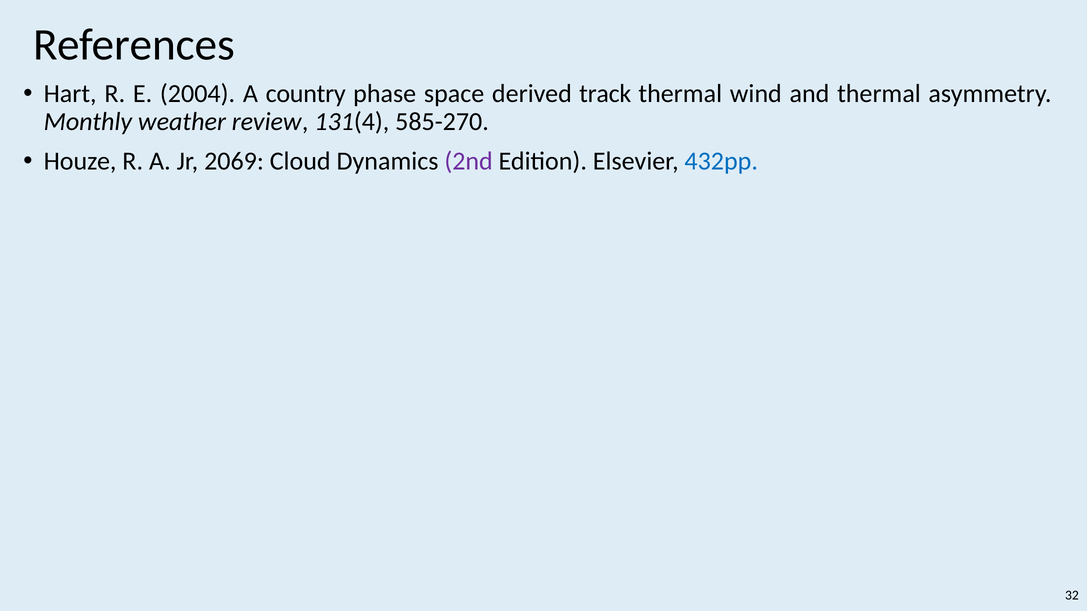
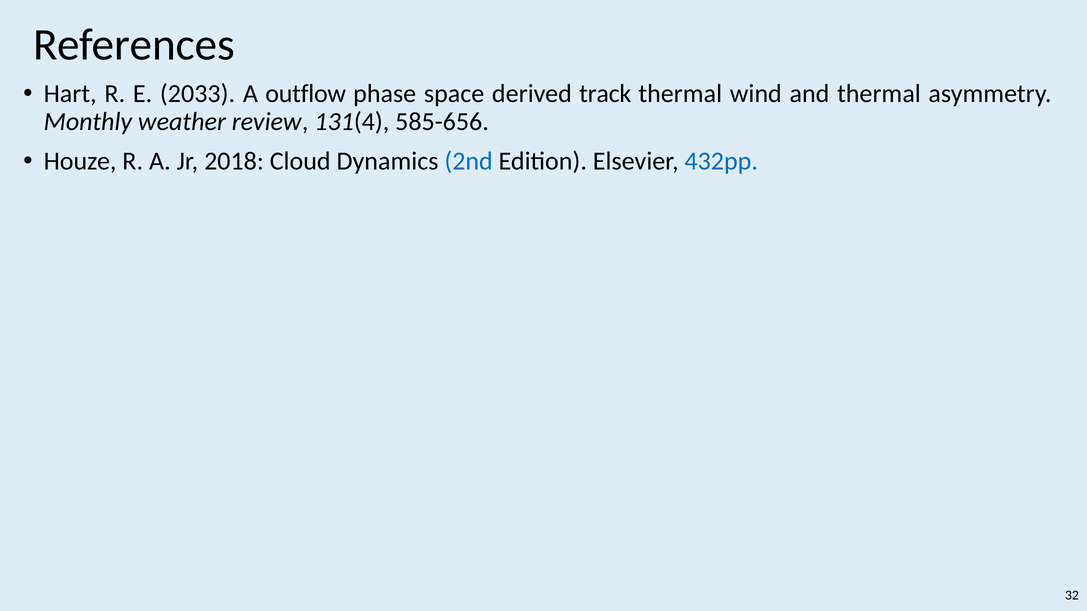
2004: 2004 -> 2033 (198, 94)
country: country -> outflow (306, 94)
585-270: 585-270 -> 585-656 (442, 122)
2069: 2069 -> 2018 (234, 161)
2nd colour: purple -> blue (469, 161)
